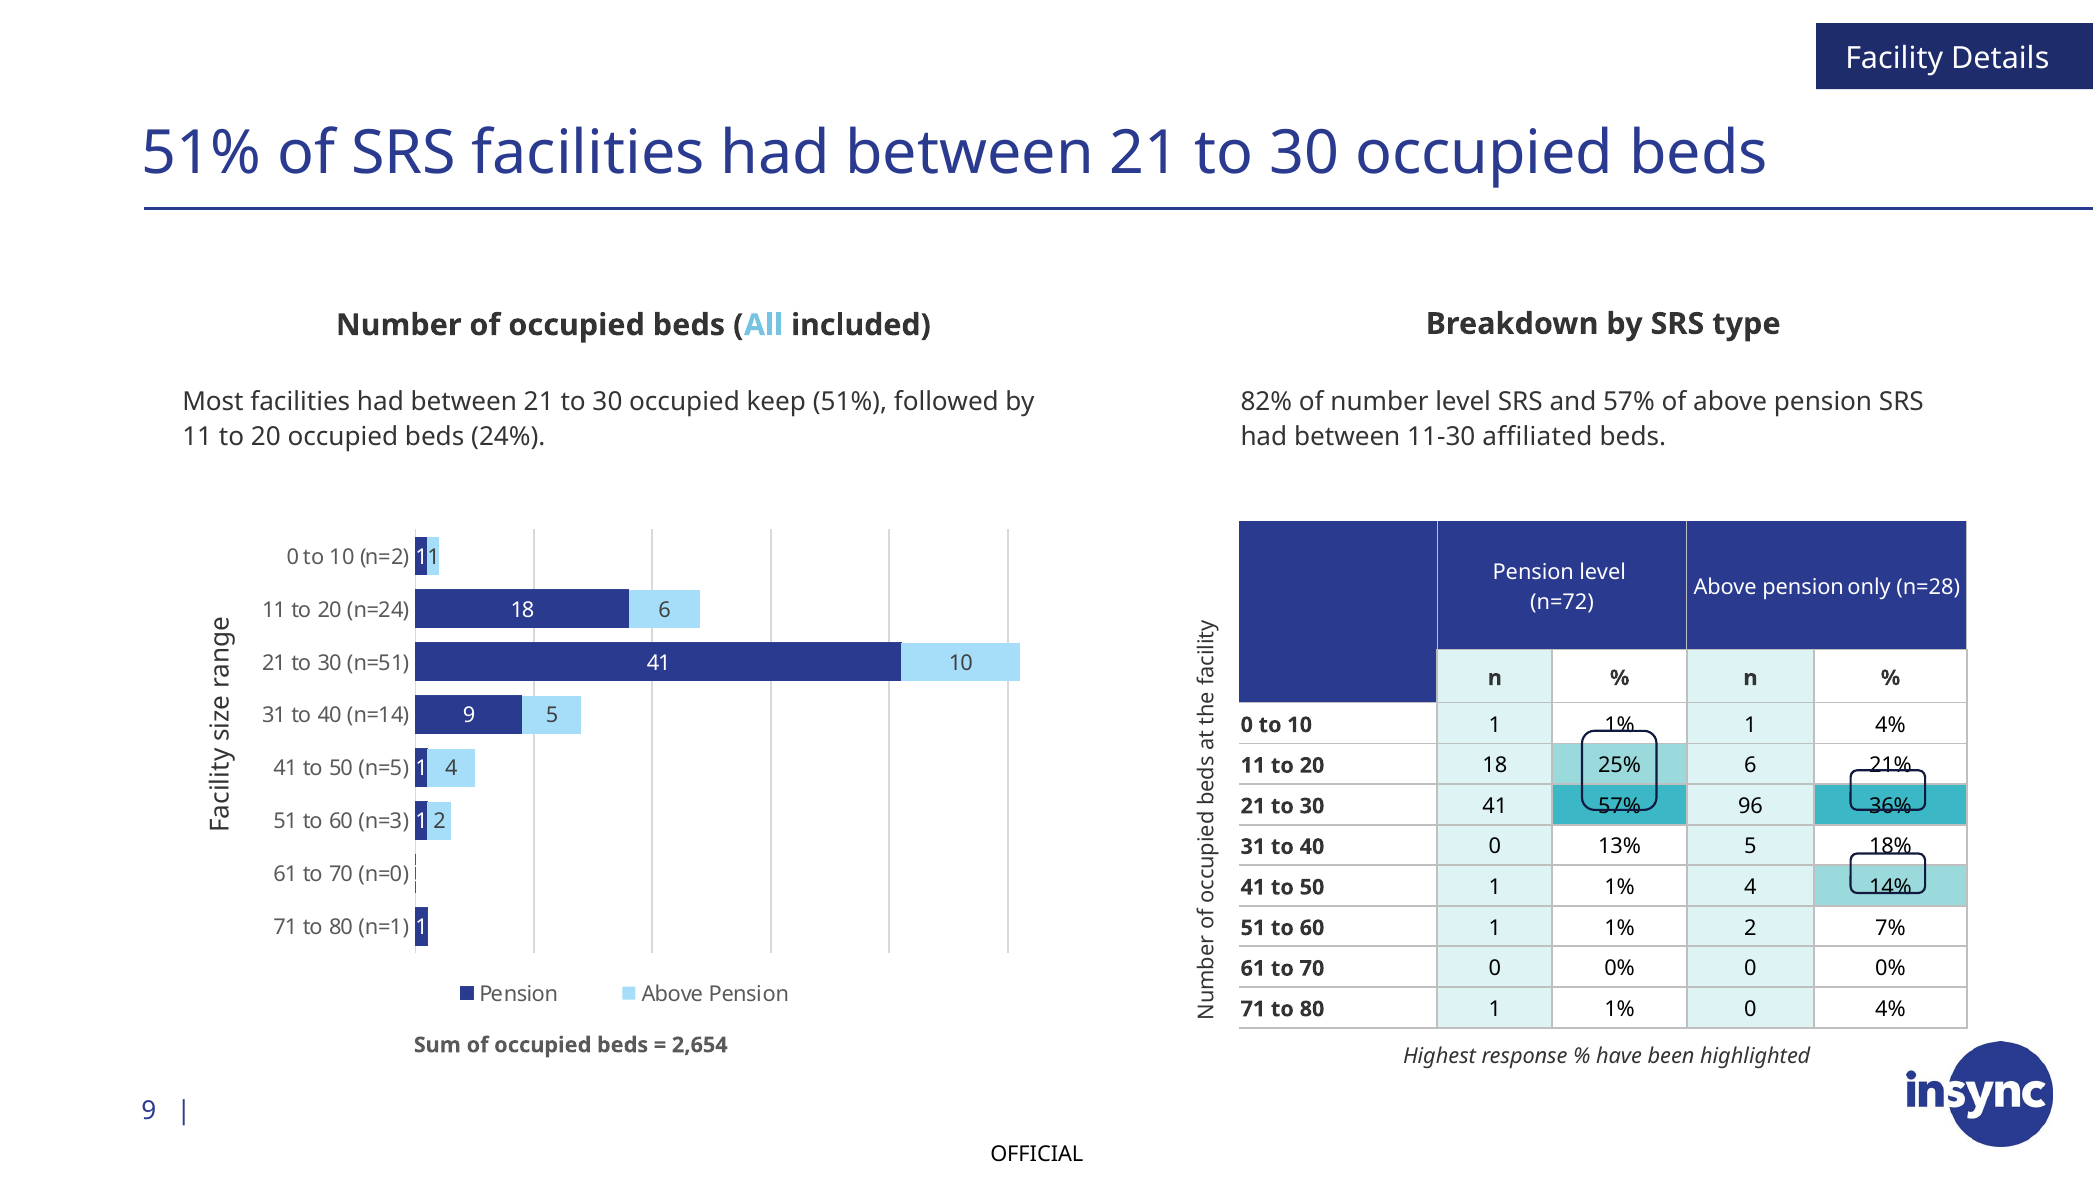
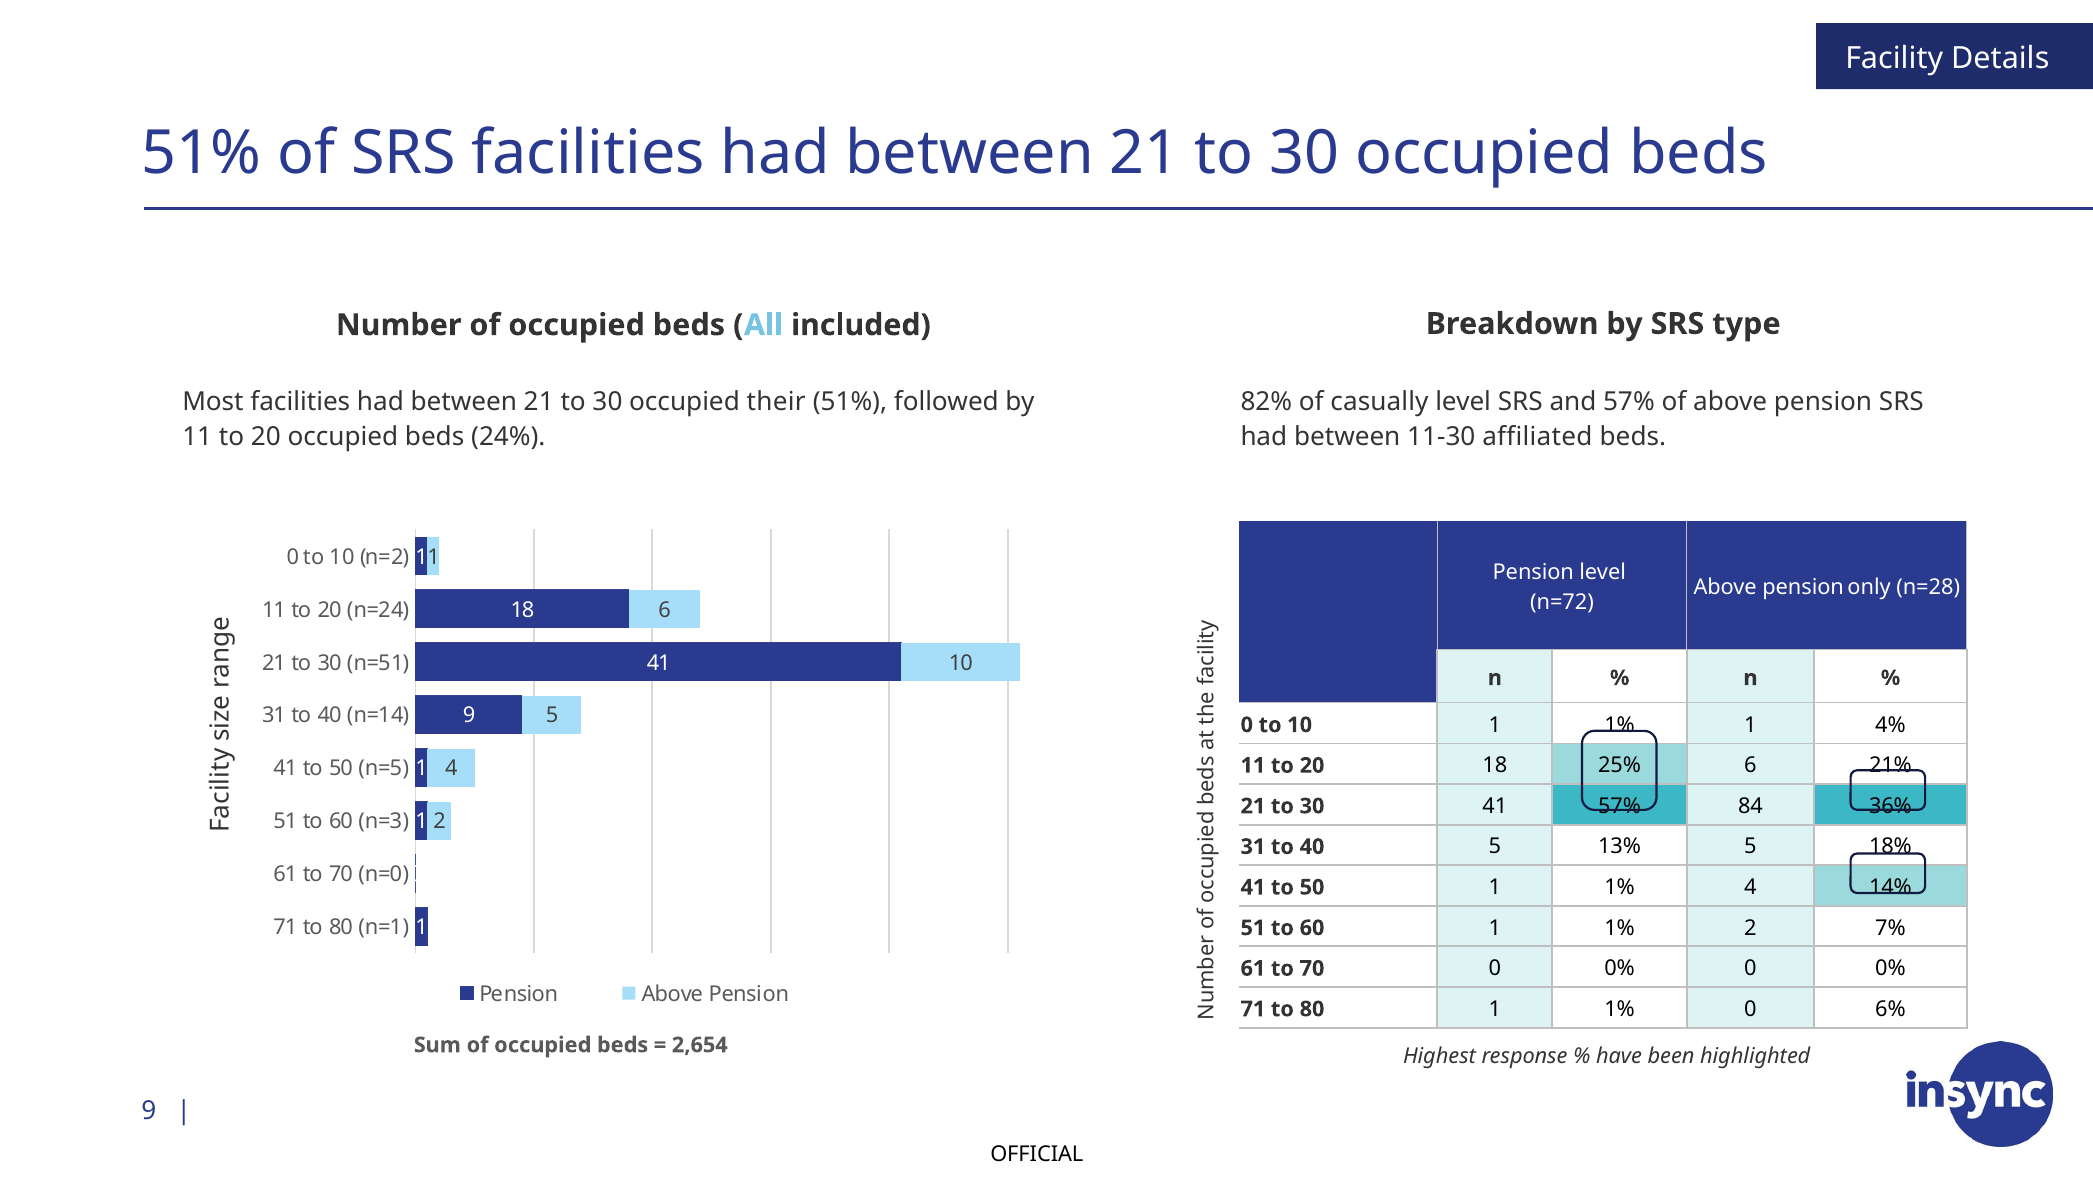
keep: keep -> their (776, 402)
of number: number -> casually (1379, 402)
96: 96 -> 84 (1750, 806)
40 0: 0 -> 5 (1495, 847)
0 4%: 4% -> 6% (1890, 1009)
